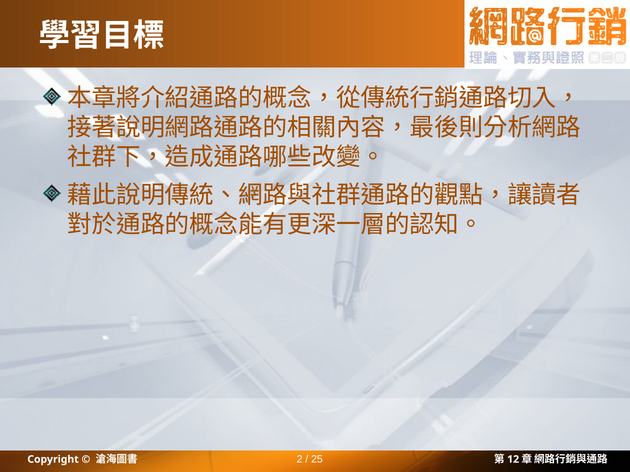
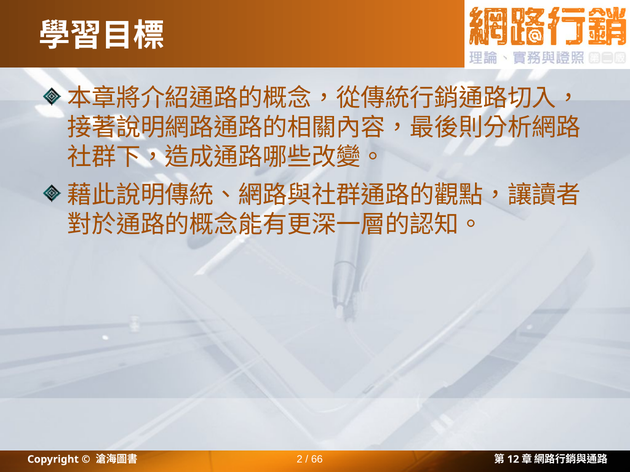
25: 25 -> 66 (317, 460)
